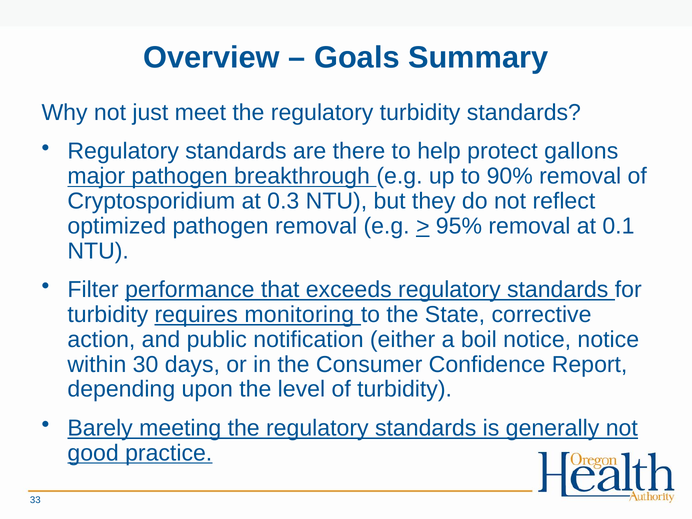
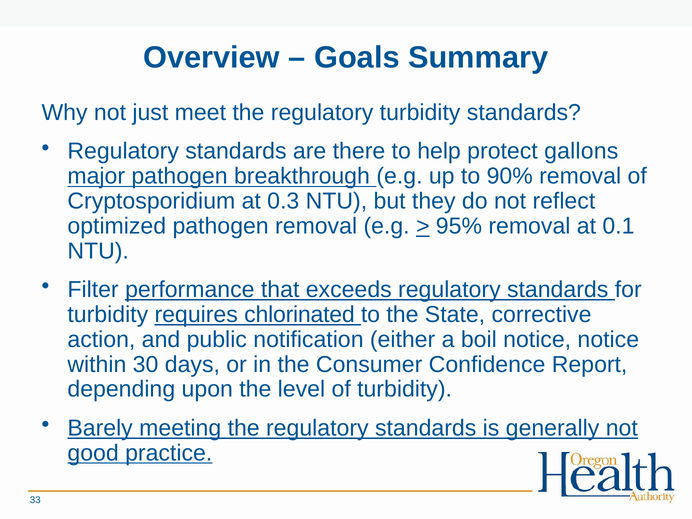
monitoring: monitoring -> chlorinated (300, 315)
